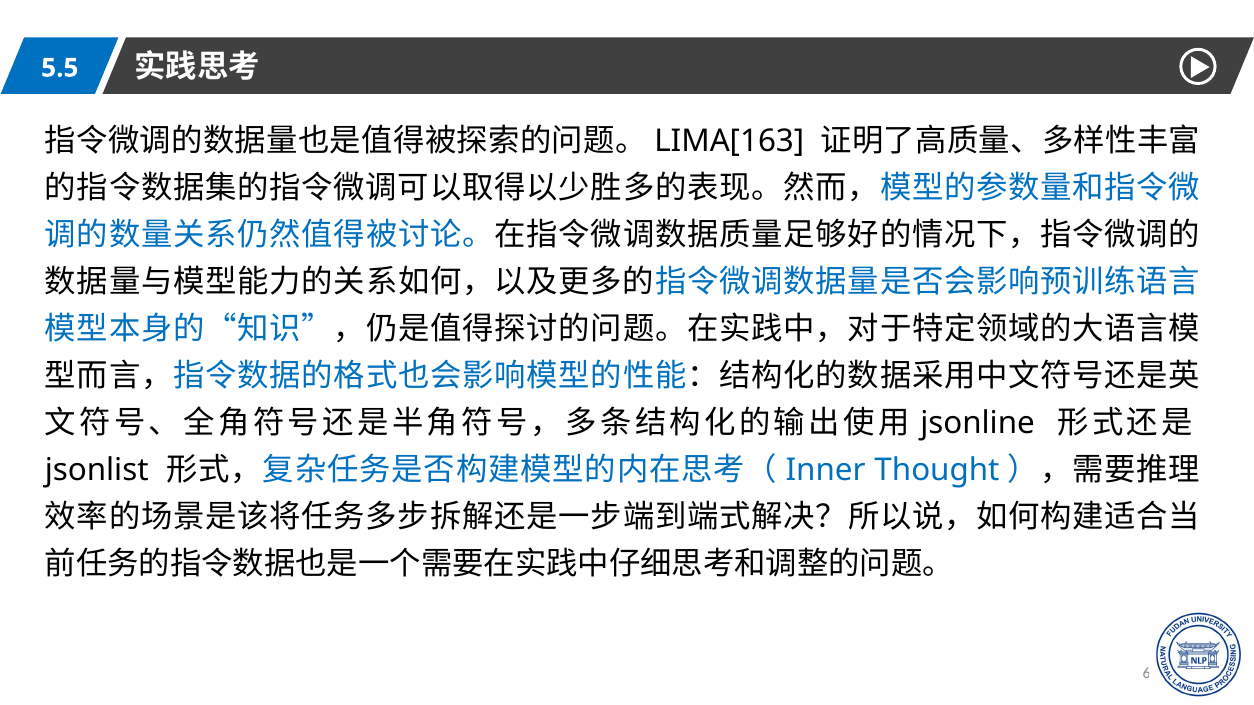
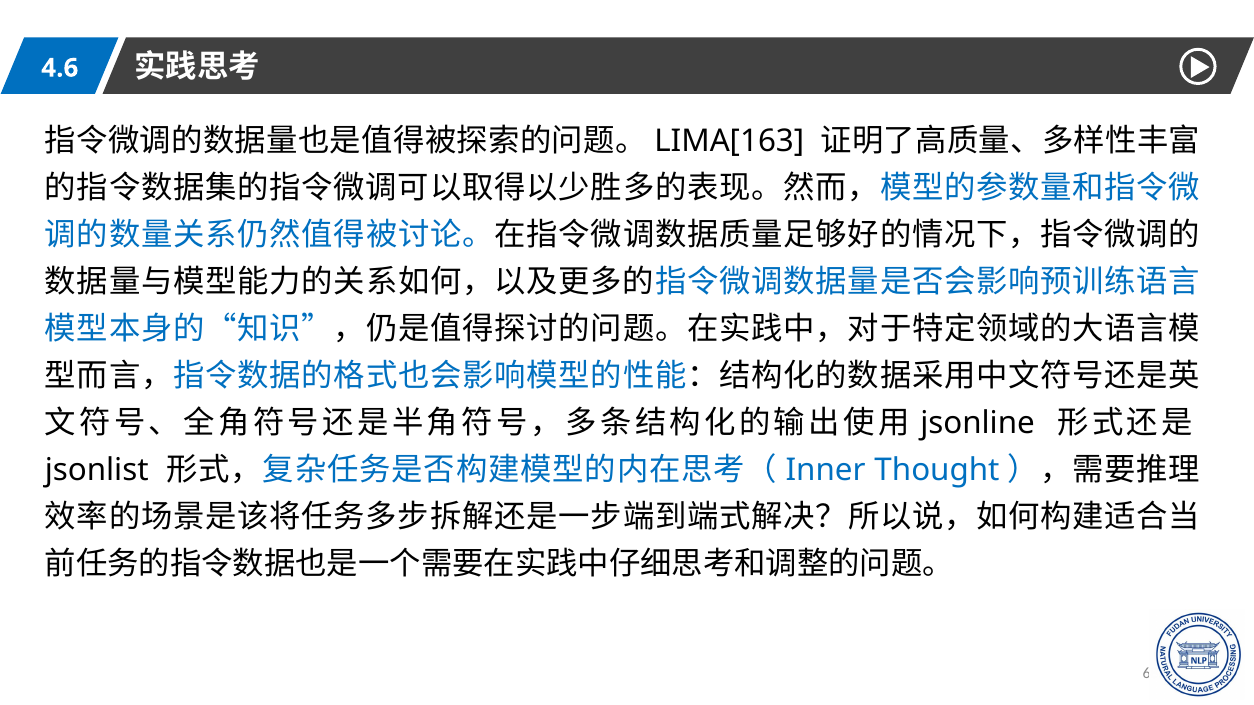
5.5: 5.5 -> 4.6 (60, 68)
